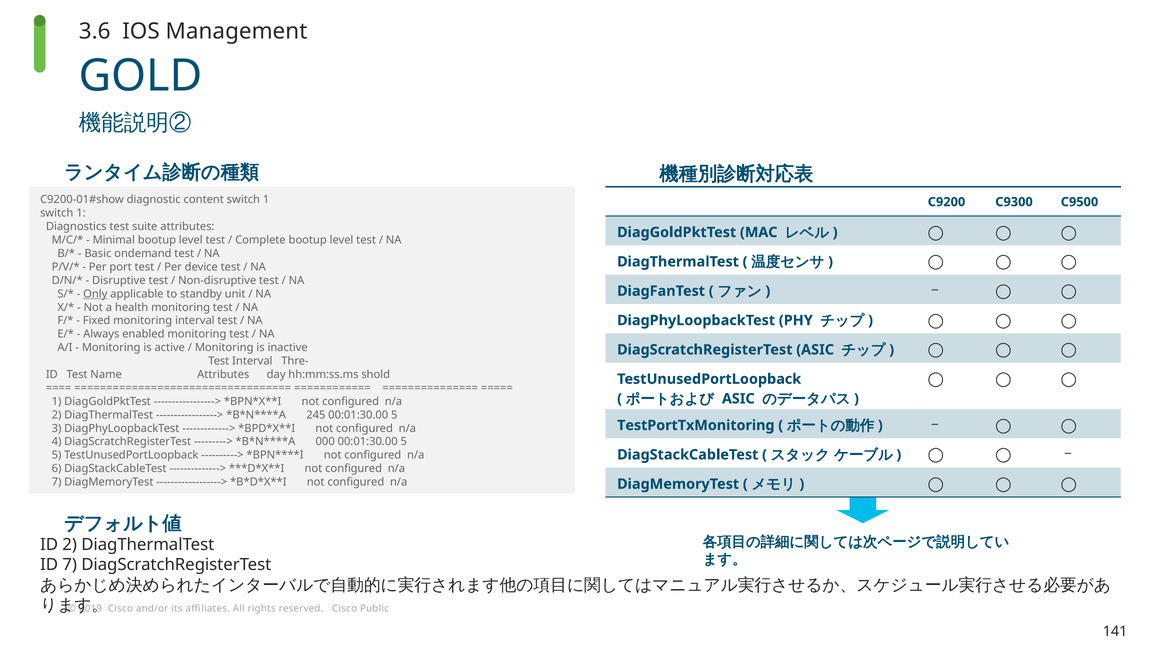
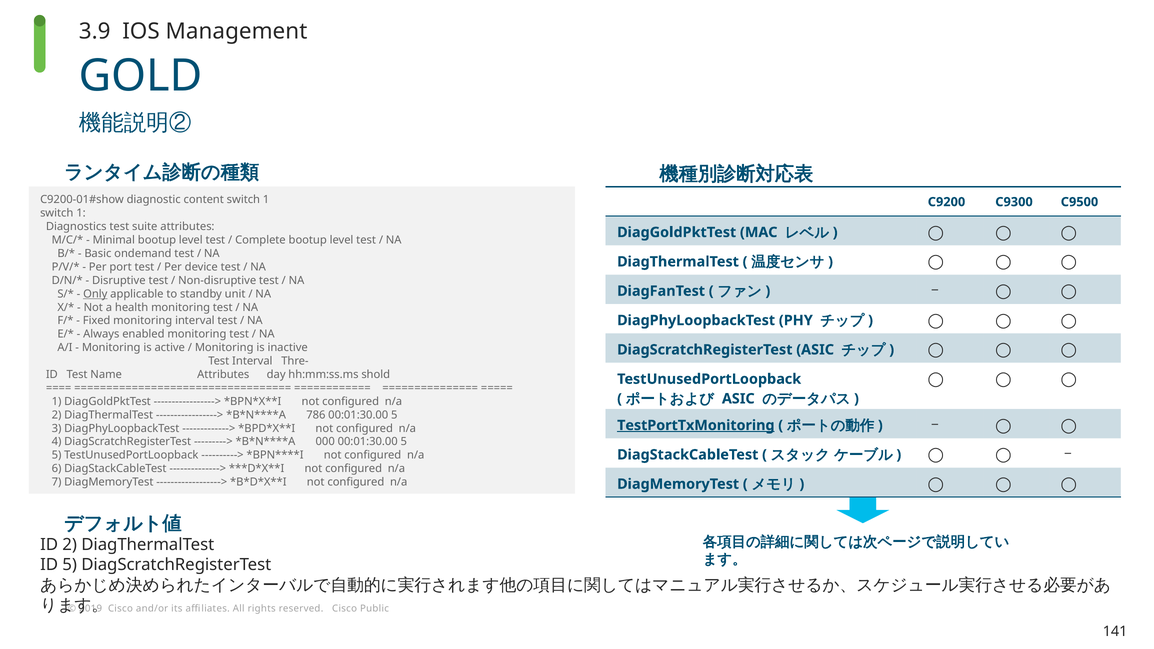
3.6: 3.6 -> 3.9 (95, 31)
245: 245 -> 786 (316, 415)
TestPortTxMonitoring underline: none -> present (696, 425)
ID 7: 7 -> 5 (70, 565)
